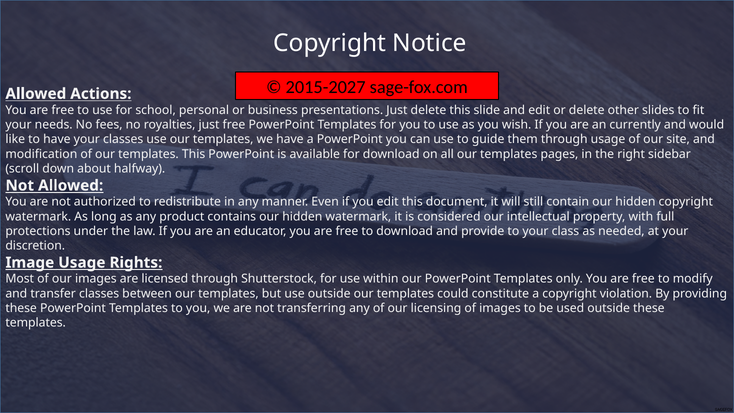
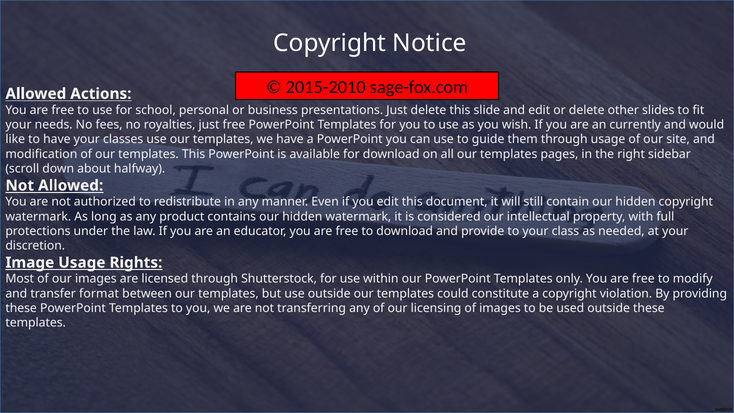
2015-2027: 2015-2027 -> 2015-2010 (326, 87)
transfer classes: classes -> format (99, 293)
